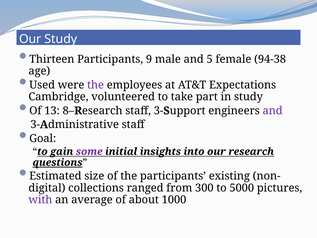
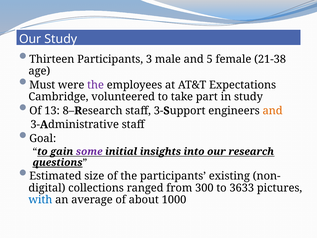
9: 9 -> 3 (149, 59)
94-38: 94-38 -> 21-38 (270, 59)
Used: Used -> Must (42, 85)
and colour: purple -> orange (273, 111)
5000: 5000 -> 3633 (242, 188)
with colour: purple -> blue (40, 200)
